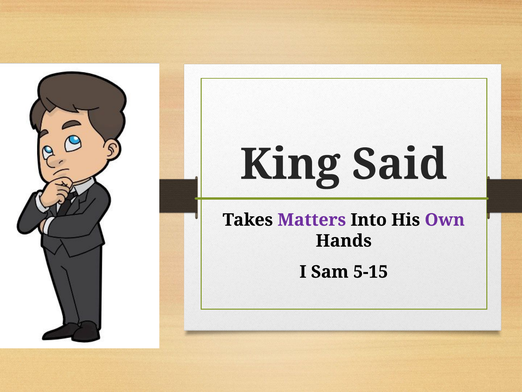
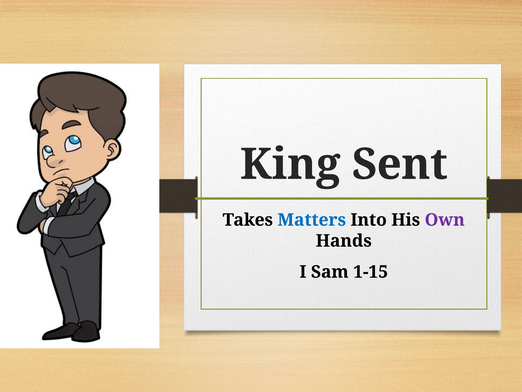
Said: Said -> Sent (400, 164)
Matters colour: purple -> blue (312, 220)
5-15: 5-15 -> 1-15 (371, 272)
